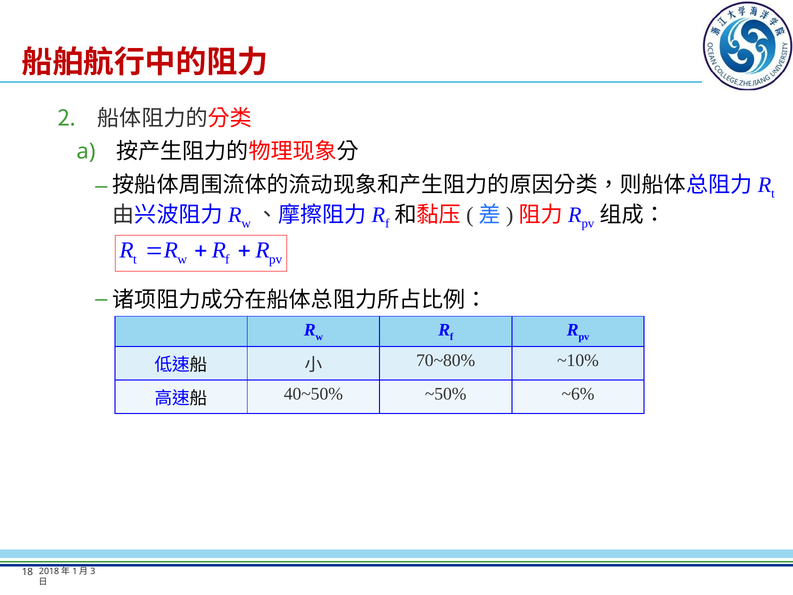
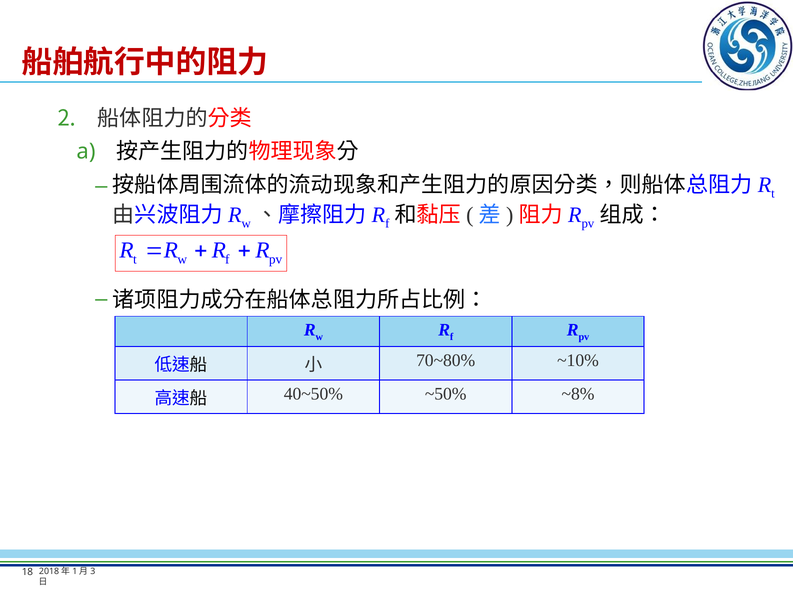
~6%: ~6% -> ~8% (578, 394)
